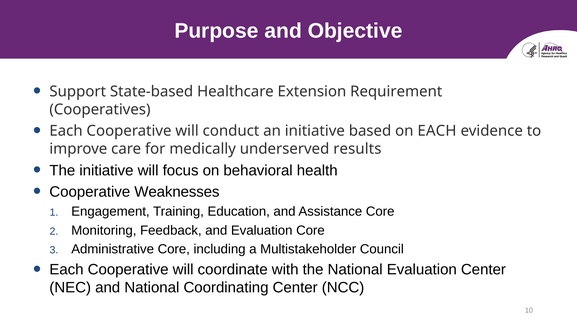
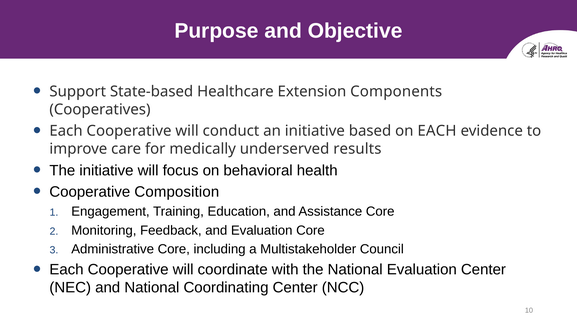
Requirement: Requirement -> Components (396, 91)
Weaknesses: Weaknesses -> Composition (177, 192)
